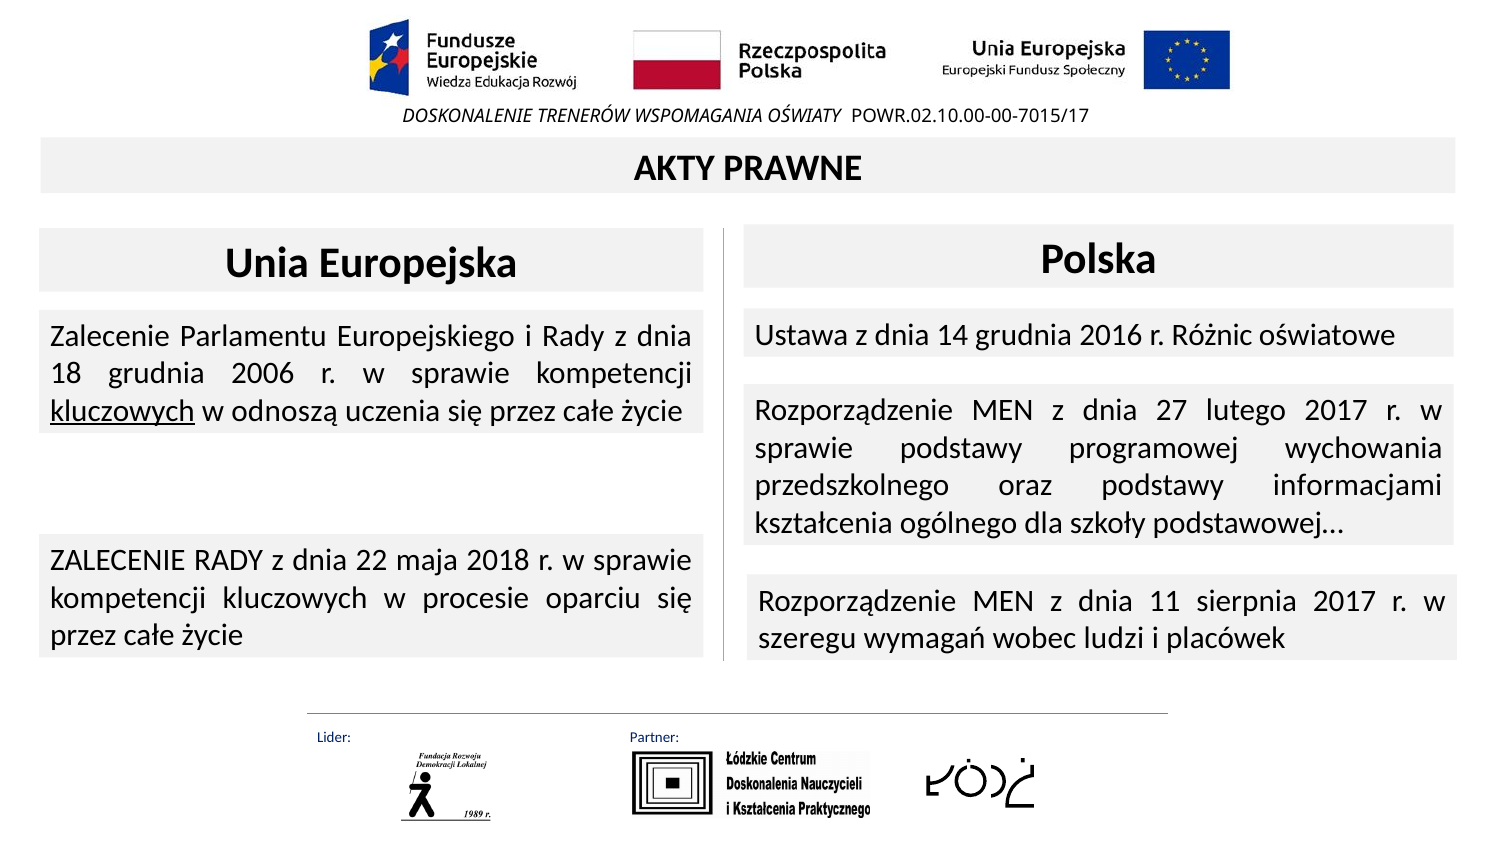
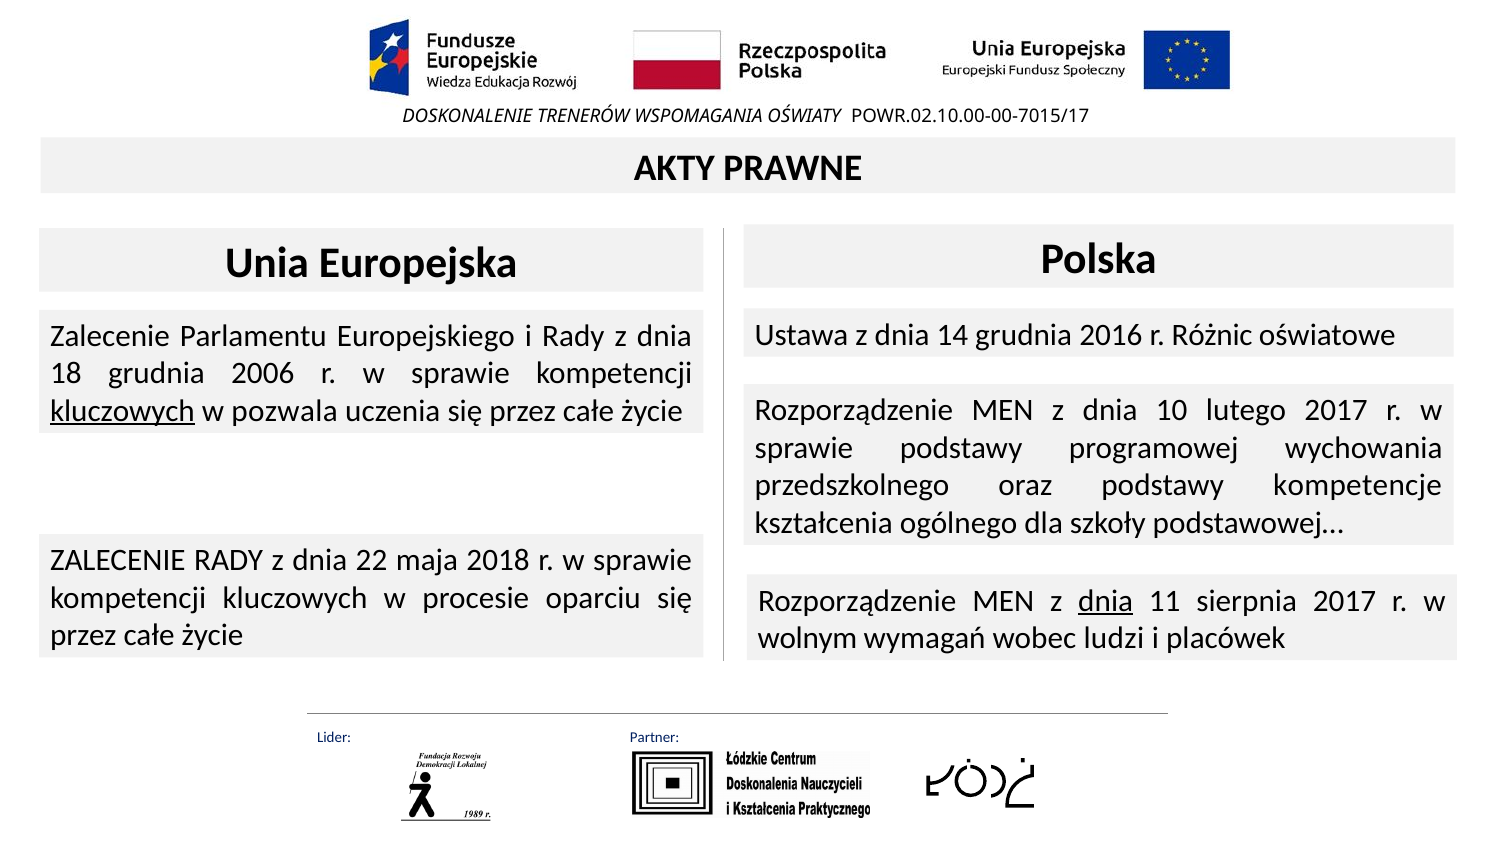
27: 27 -> 10 (1172, 411)
odnoszą: odnoszą -> pozwala (285, 411)
informacjami: informacjami -> kompetencje (1358, 486)
dnia underline: none -> present (1106, 601)
szeregu: szeregu -> wolnym (807, 639)
